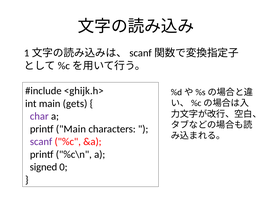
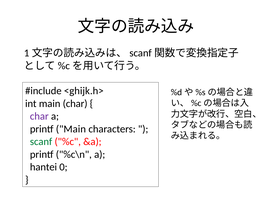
main gets: gets -> char (75, 104)
scanf colour: purple -> green (41, 142)
signed: signed -> hantei (43, 167)
